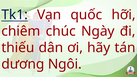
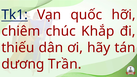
Ngày: Ngày -> Khắp (98, 31)
Ngôi: Ngôi -> Trần (65, 64)
